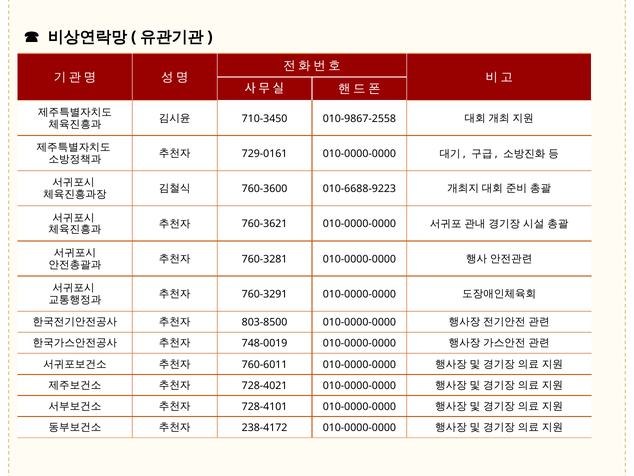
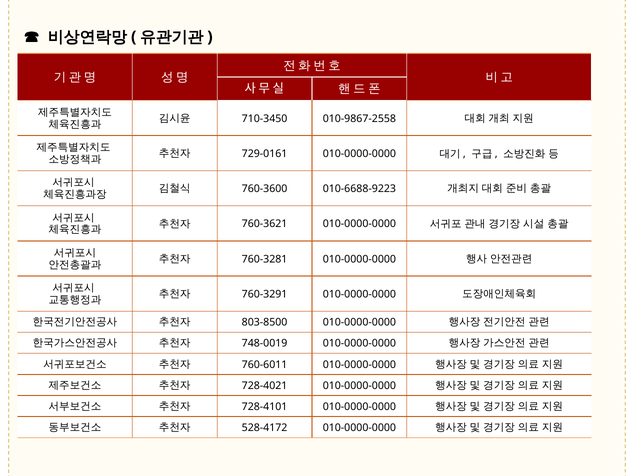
238-4172: 238-4172 -> 528-4172 (265, 427)
